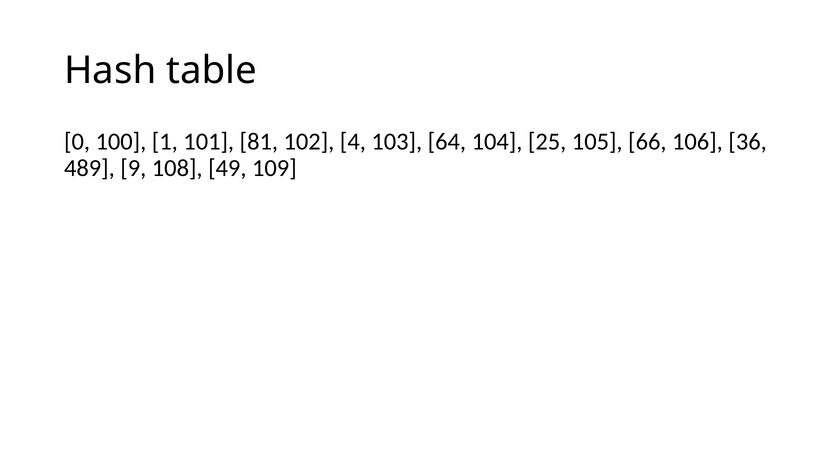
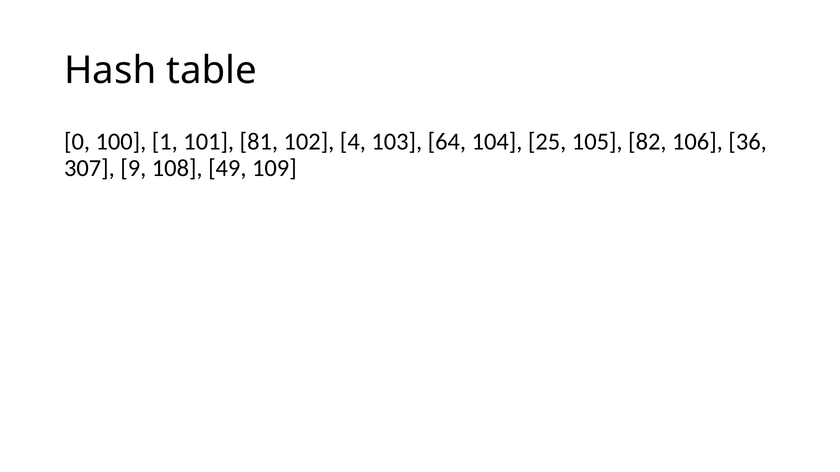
66: 66 -> 82 (647, 142)
489: 489 -> 307 (89, 168)
